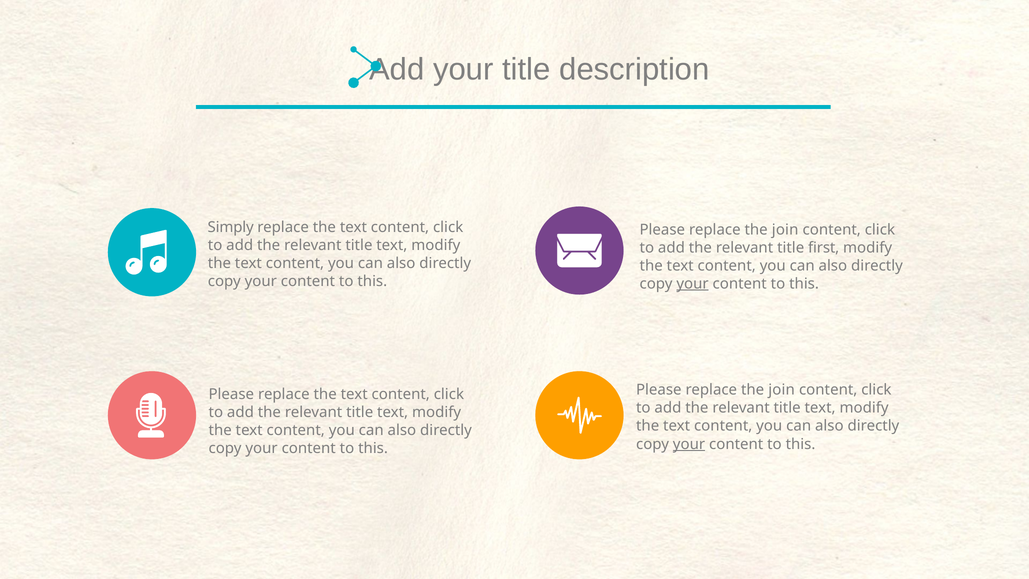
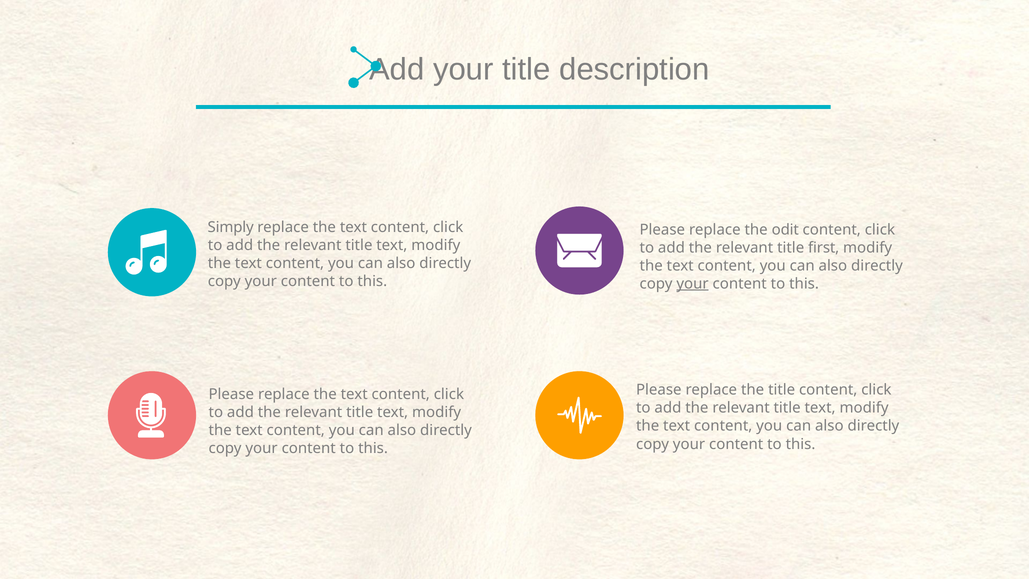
join: join -> odit (785, 230)
join: join -> title (782, 390)
your underline: present -> none (689, 444)
